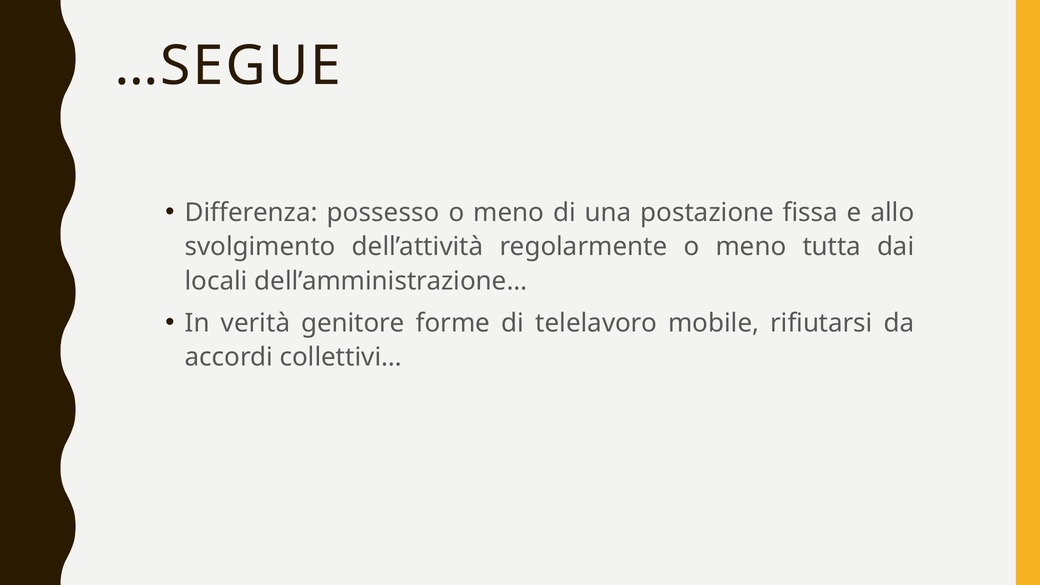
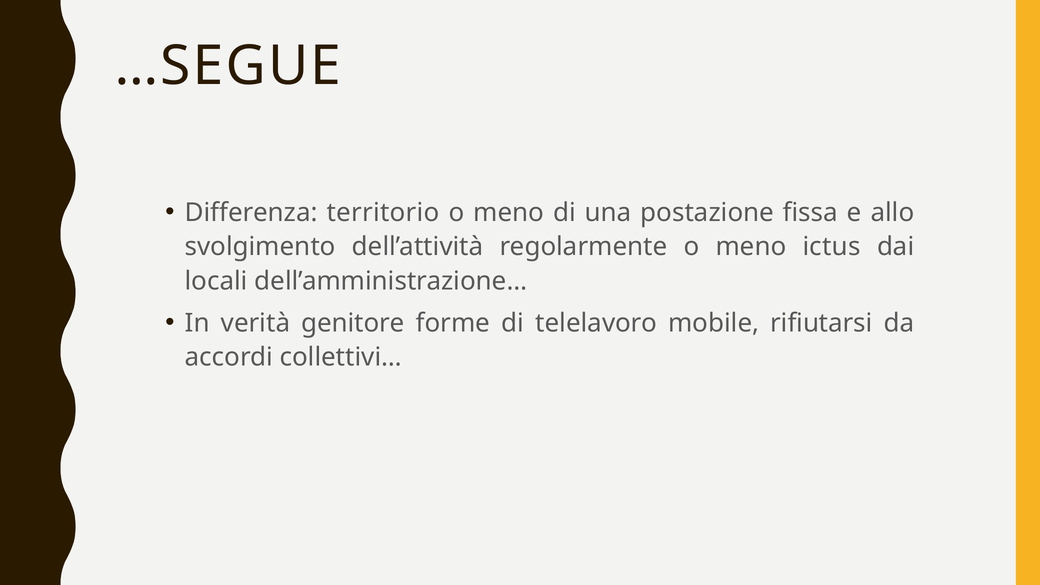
possesso: possesso -> territorio (383, 212)
tutta: tutta -> ictus (832, 247)
